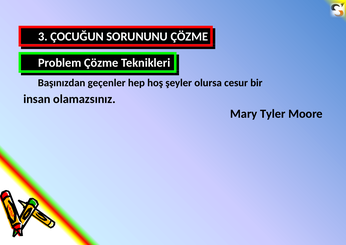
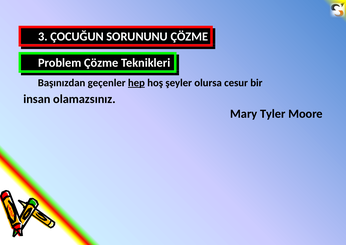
hep underline: none -> present (136, 83)
